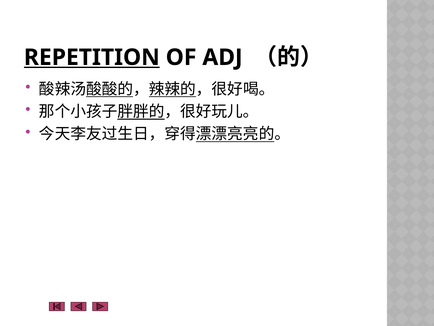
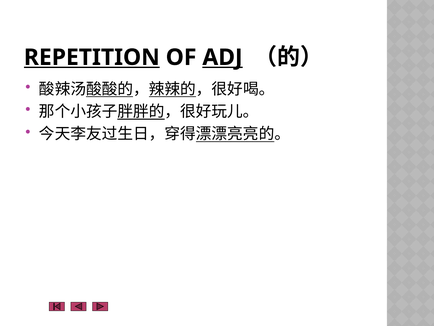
ADJ underline: none -> present (222, 57)
